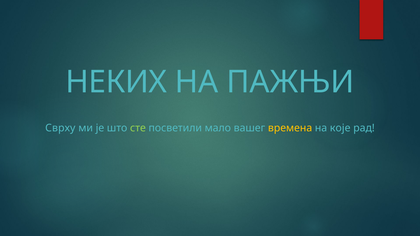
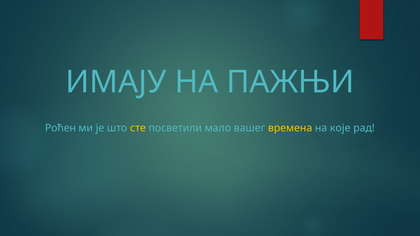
НЕКИХ: НЕКИХ -> ИМАЈУ (116, 82)
Сврху: Сврху -> Роћен (60, 128)
сте colour: light green -> yellow (138, 128)
